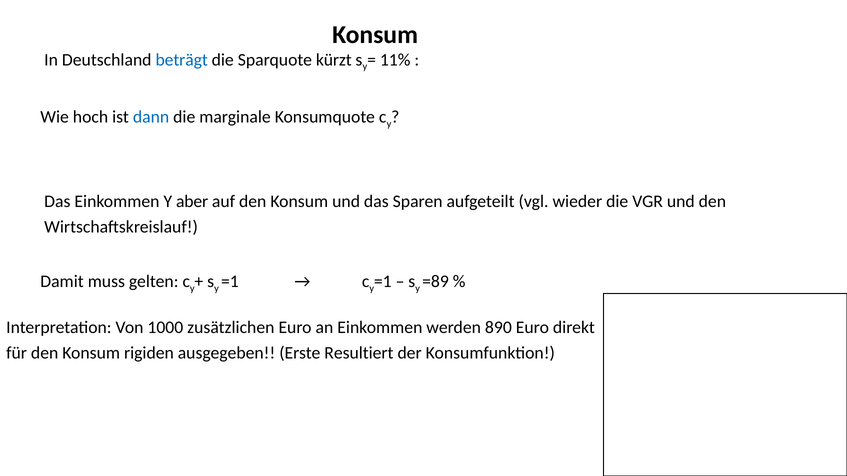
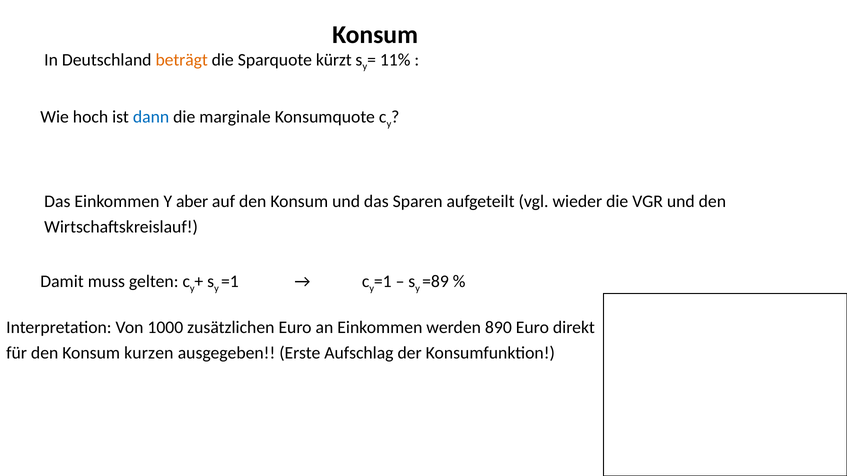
beträgt colour: blue -> orange (182, 60)
rigiden: rigiden -> kurzen (149, 353)
Resultiert: Resultiert -> Aufschlag (359, 353)
